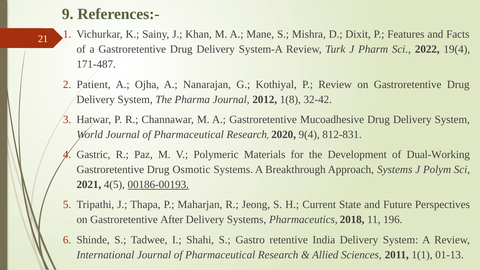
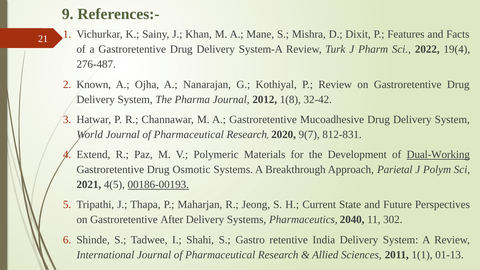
171-487: 171-487 -> 276-487 (96, 64)
Patient: Patient -> Known (94, 84)
9(4: 9(4 -> 9(7 (309, 135)
Gastric: Gastric -> Extend (93, 155)
Dual-Working underline: none -> present (438, 155)
Approach Systems: Systems -> Parietal (395, 170)
2018: 2018 -> 2040 (352, 220)
196: 196 -> 302 (393, 220)
